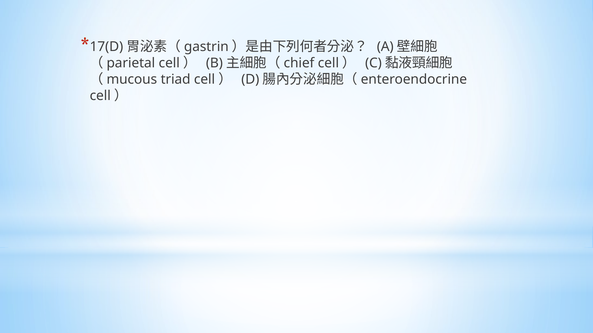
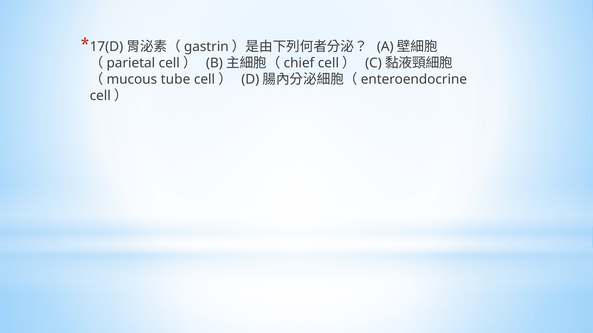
triad: triad -> tube (176, 80)
